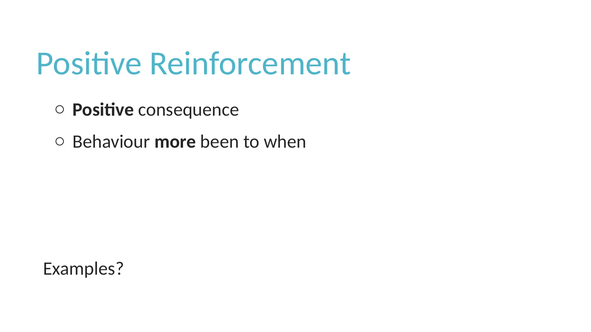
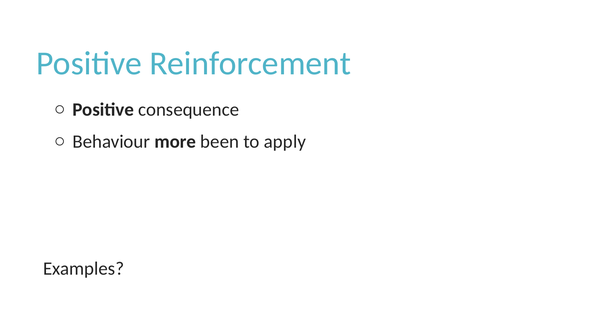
when: when -> apply (285, 142)
